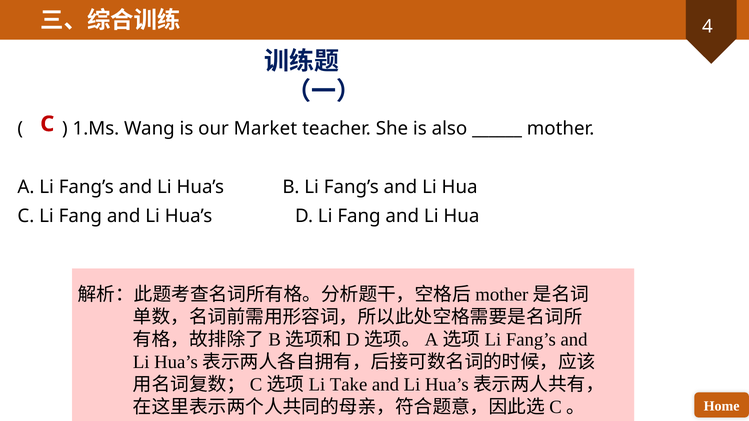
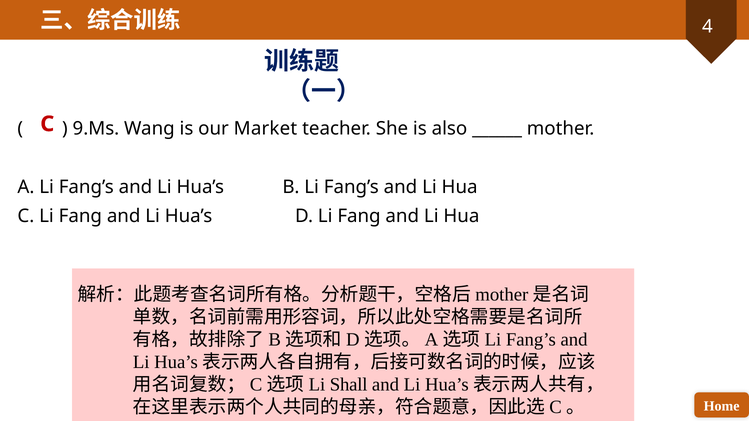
1.Ms: 1.Ms -> 9.Ms (96, 129)
Take: Take -> Shall (349, 385)
